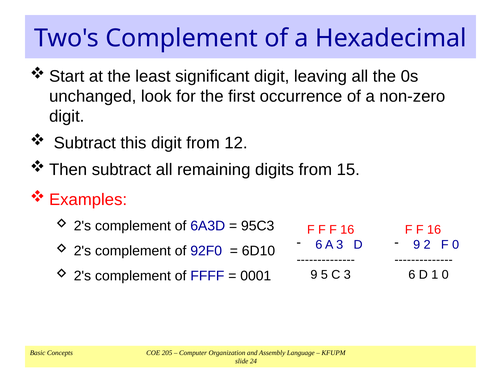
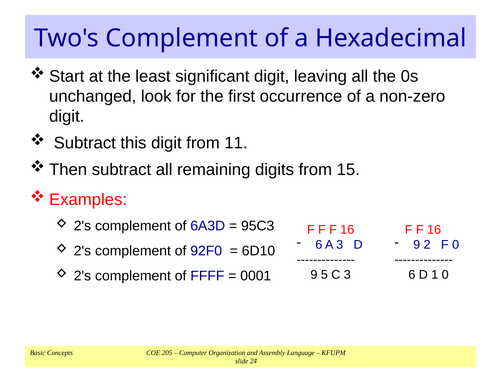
12: 12 -> 11 (236, 143)
